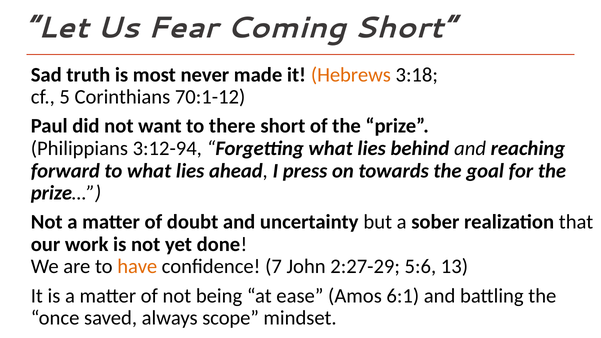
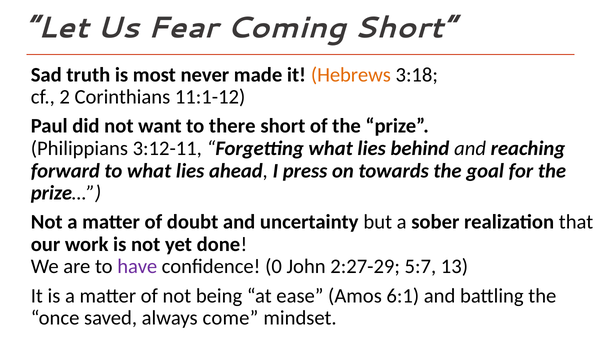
5: 5 -> 2 (65, 97)
70:1-12: 70:1-12 -> 11:1-12 (210, 97)
3:12-94: 3:12-94 -> 3:12-11 (167, 148)
have colour: orange -> purple (137, 267)
7: 7 -> 0 (273, 267)
5:6: 5:6 -> 5:7 (420, 267)
scope: scope -> come (230, 318)
